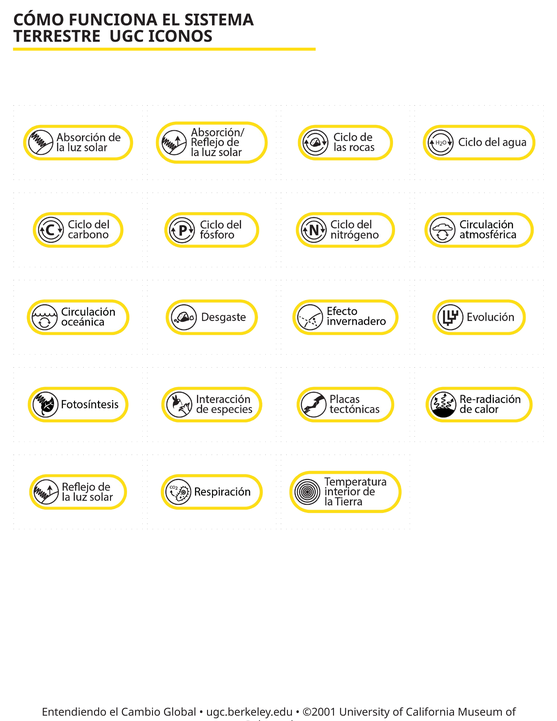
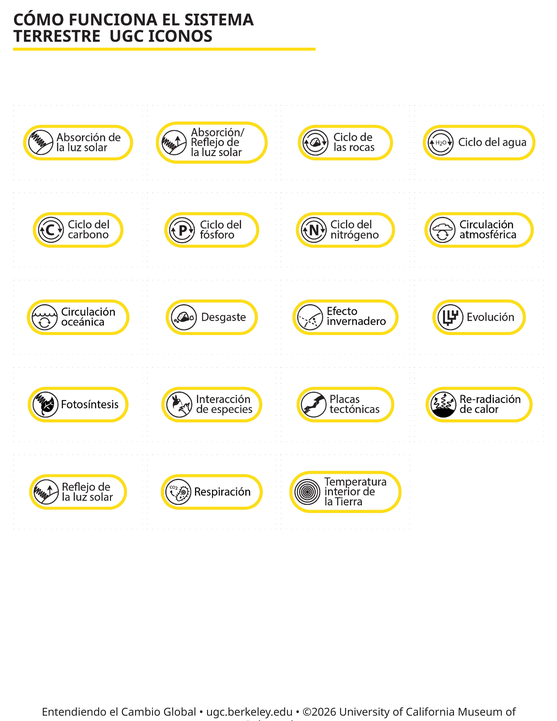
©2001: ©2001 -> ©2026 (319, 712)
